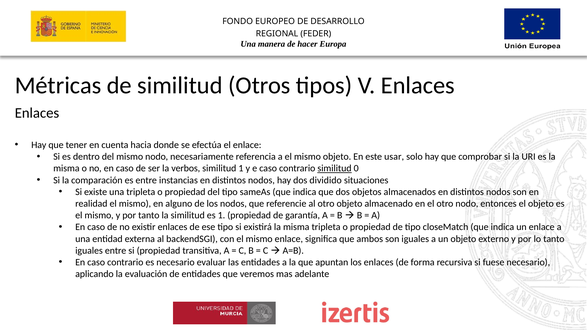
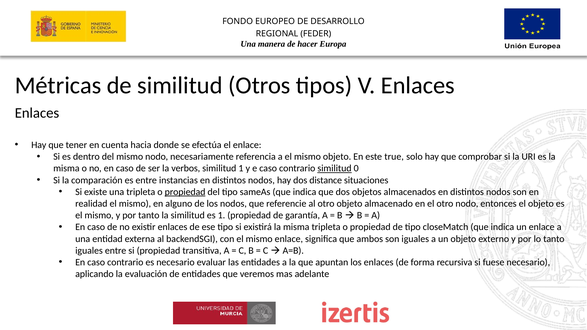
usar: usar -> true (394, 157)
dividido: dividido -> distance (326, 180)
propiedad underline: none -> present (185, 192)
